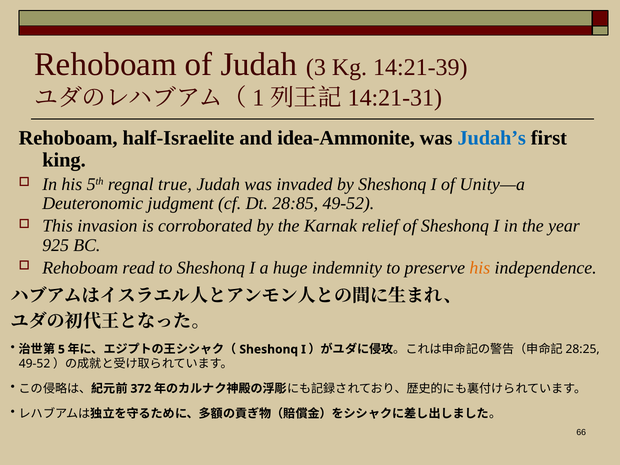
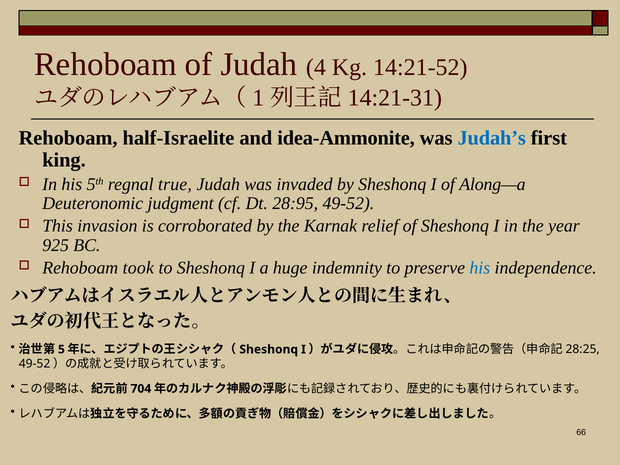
3: 3 -> 4 (316, 67)
14:21-39: 14:21-39 -> 14:21-52 (420, 67)
Unity—a: Unity—a -> Along—a (492, 184)
28:85: 28:85 -> 28:95 (295, 203)
read: read -> took (138, 268)
his colour: orange -> blue (480, 268)
372: 372 -> 704 (141, 389)
